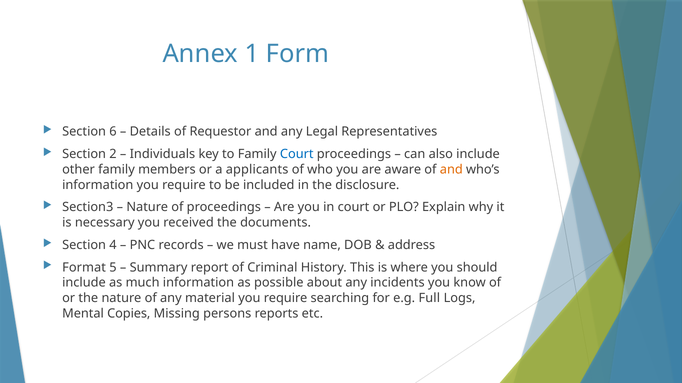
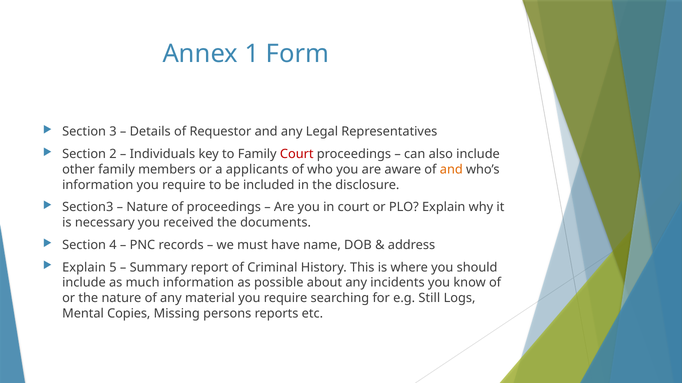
6: 6 -> 3 (113, 132)
Court colour: blue -> red (297, 154)
Format: Format -> Explain (84, 268)
Full: Full -> Still (429, 299)
